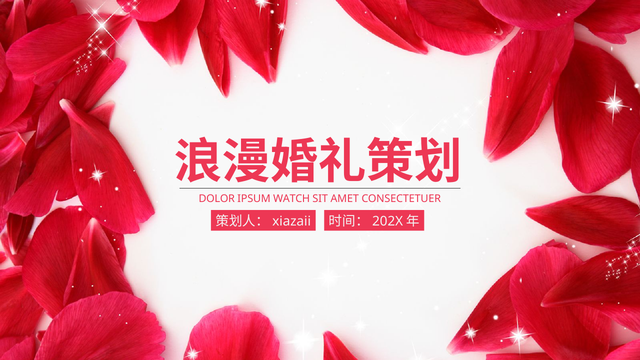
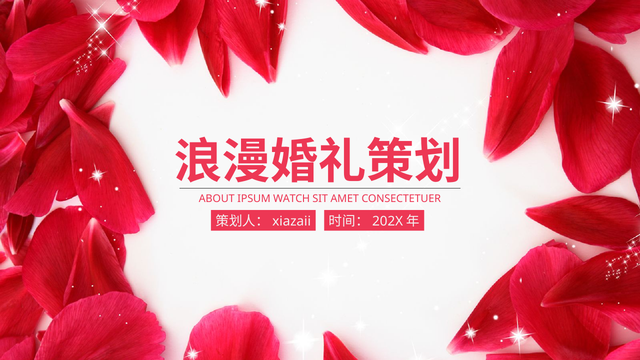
DOLOR: DOLOR -> ABOUT (217, 198)
